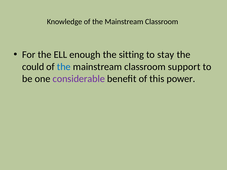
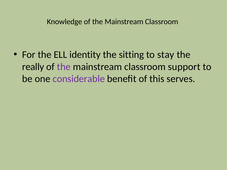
enough: enough -> identity (85, 55)
could: could -> really (33, 67)
the colour: blue -> purple (64, 67)
power: power -> serves (181, 79)
